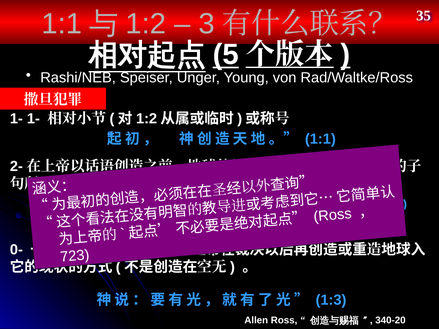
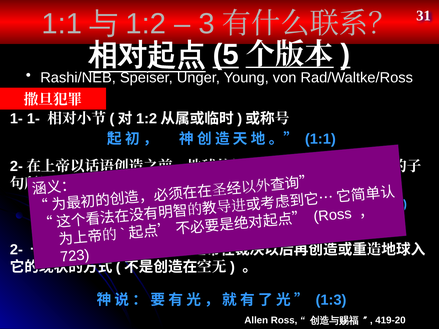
35: 35 -> 31 (424, 16)
0-: 0- -> 2- (16, 250)
340-20: 340-20 -> 419-20 (390, 321)
